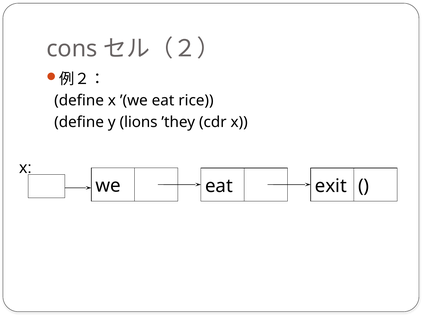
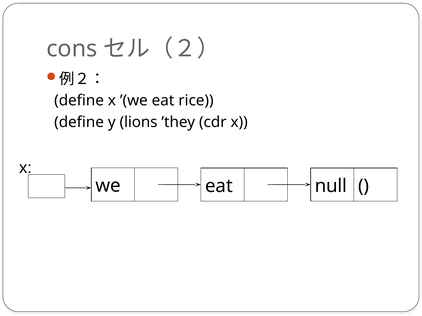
exit: exit -> null (331, 186)
